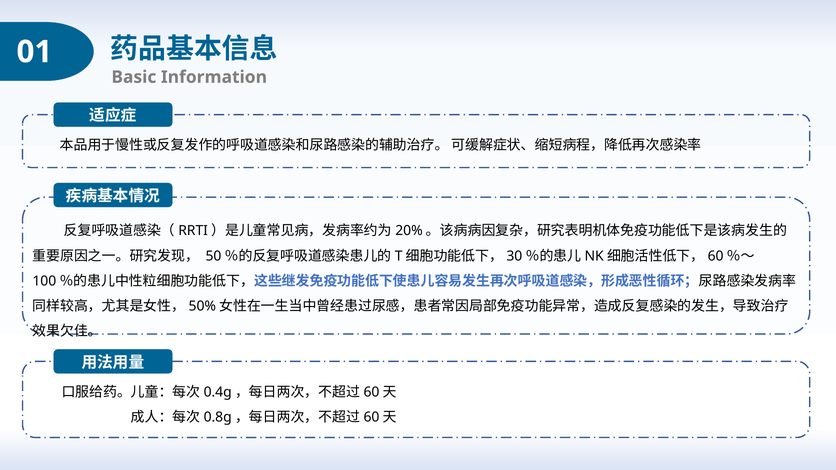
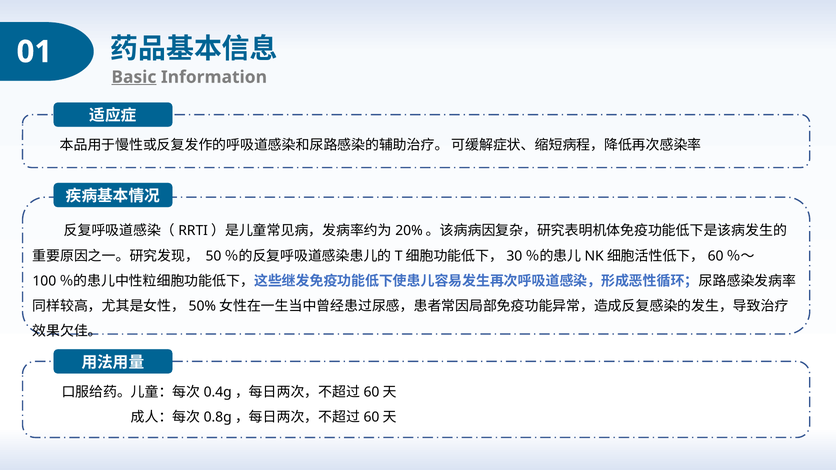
Basic underline: none -> present (134, 77)
